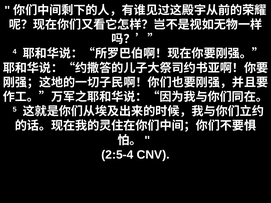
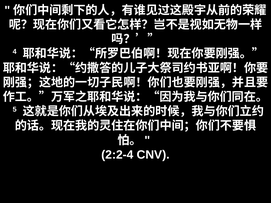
2:5-4: 2:5-4 -> 2:2-4 (117, 155)
